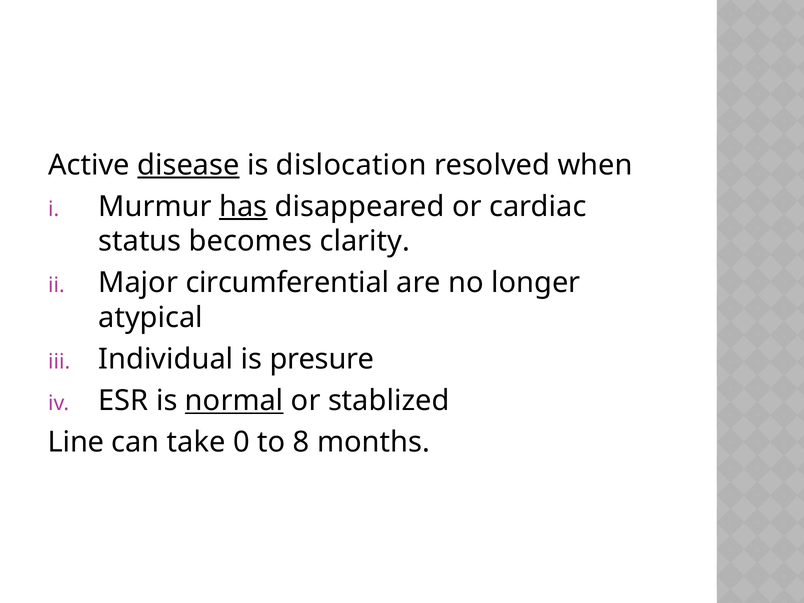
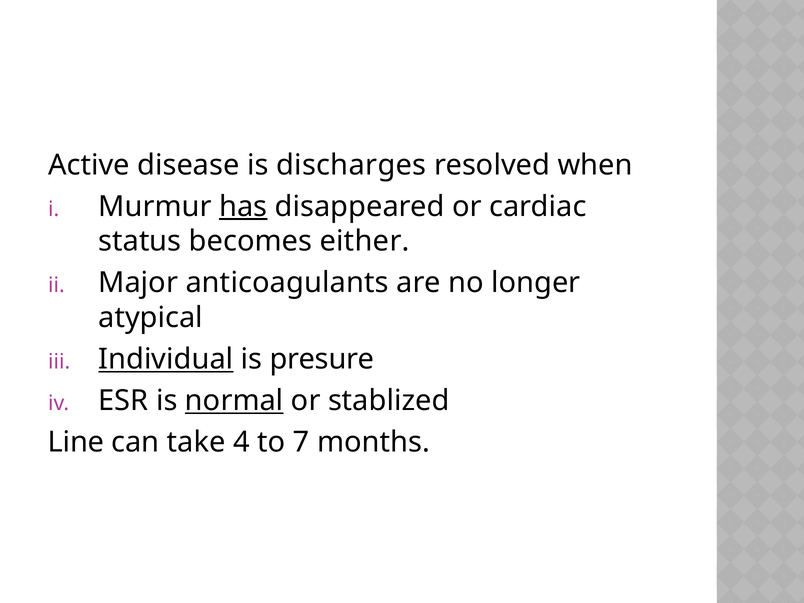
disease underline: present -> none (188, 165)
dislocation: dislocation -> discharges (351, 165)
clarity: clarity -> either (365, 241)
circumferential: circumferential -> anticoagulants (287, 283)
Individual underline: none -> present (166, 359)
0: 0 -> 4 (241, 442)
8: 8 -> 7 (301, 442)
